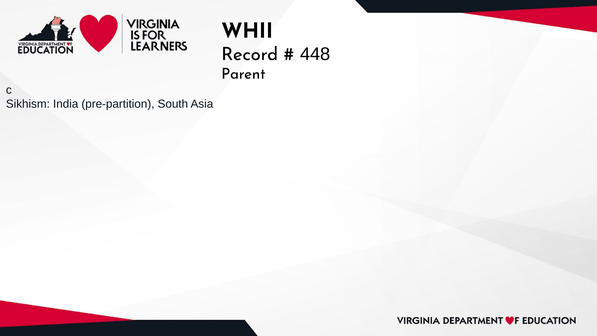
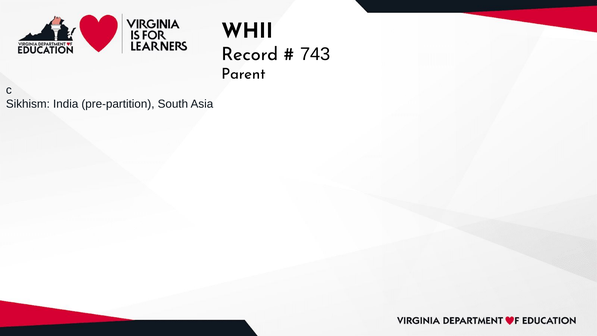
448: 448 -> 743 (315, 54)
